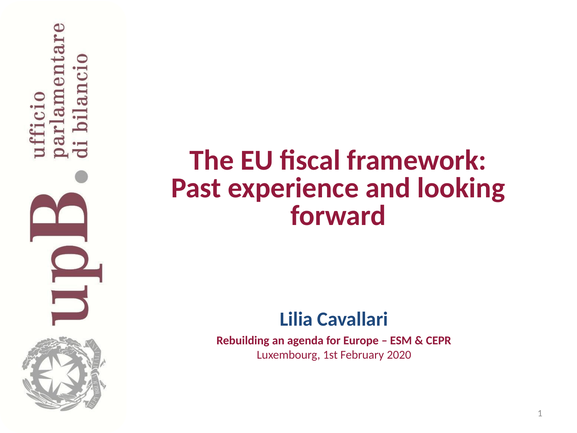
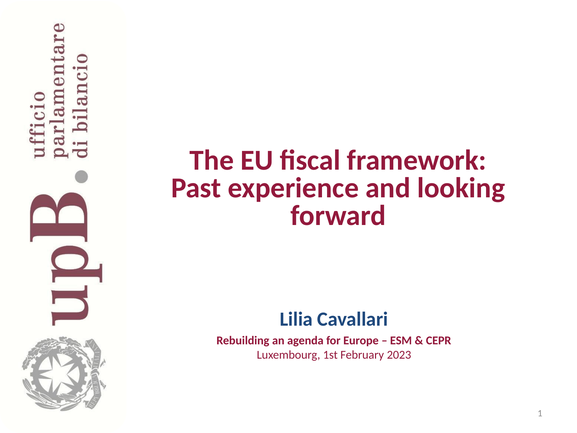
2020: 2020 -> 2023 (399, 355)
